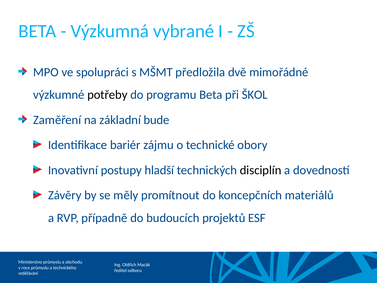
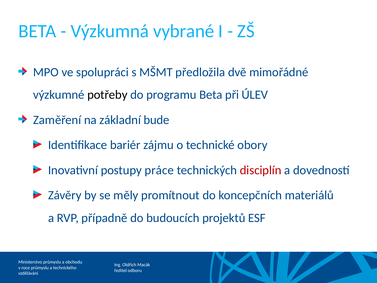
ŠKOL: ŠKOL -> ÚLEV (255, 95)
hladší: hladší -> práce (159, 170)
disciplín colour: black -> red (261, 170)
